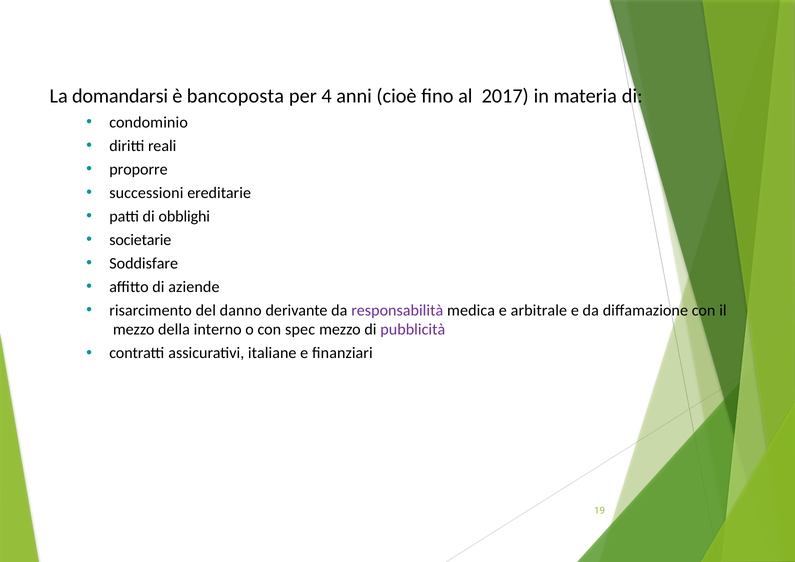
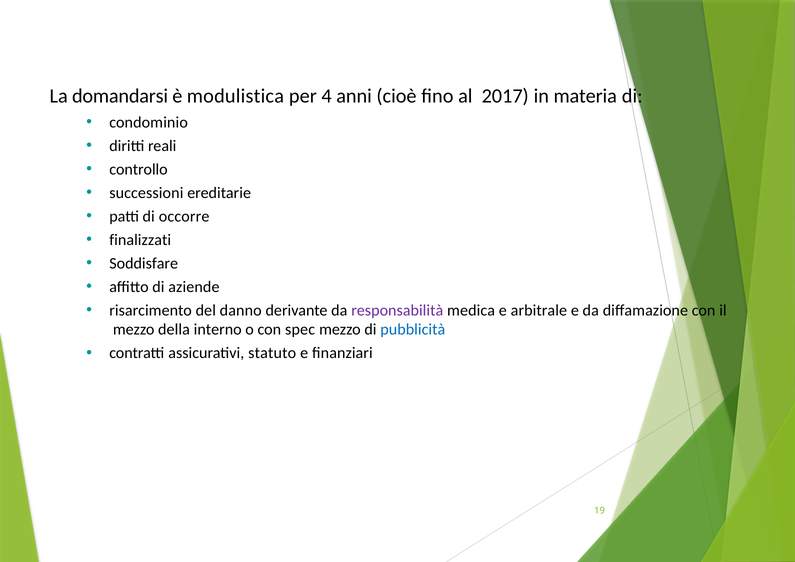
bancoposta: bancoposta -> modulistica (235, 96)
proporre: proporre -> controllo (138, 169)
obblighi: obblighi -> occorre (184, 216)
societarie: societarie -> finalizzati (140, 240)
pubblicità colour: purple -> blue (413, 330)
italiane: italiane -> statuto (272, 353)
